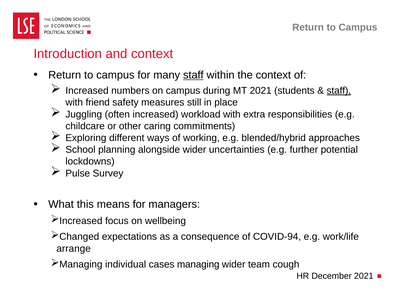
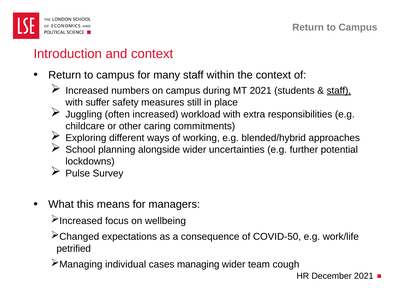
staff underline: present -> none (193, 75)
friend: friend -> suffer (98, 102)
COVID-94: COVID-94 -> COVID-50 (277, 237)
arrange: arrange -> petrified (74, 248)
